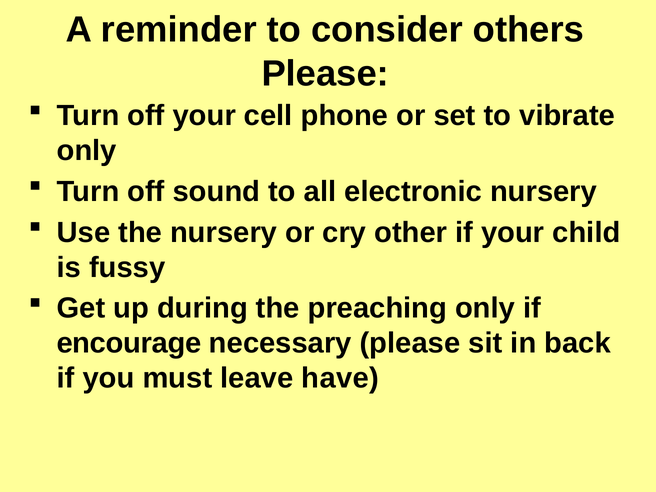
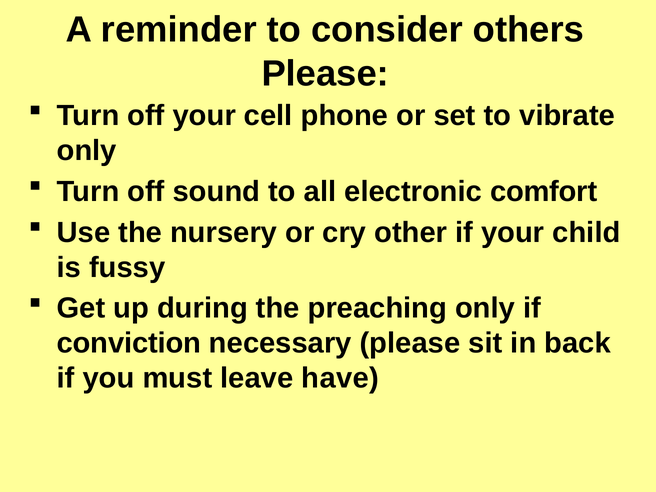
electronic nursery: nursery -> comfort (544, 192)
encourage: encourage -> conviction (129, 343)
